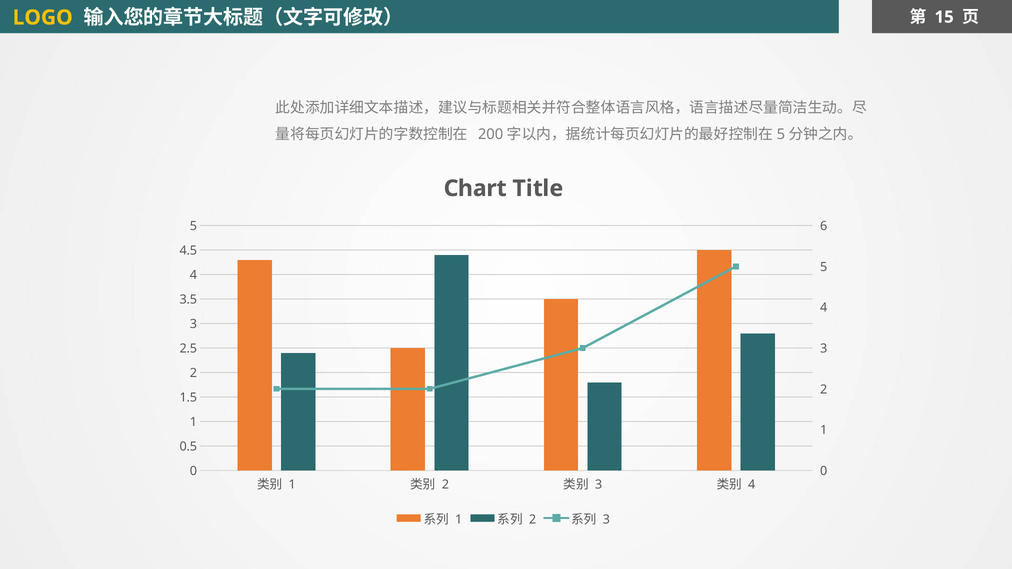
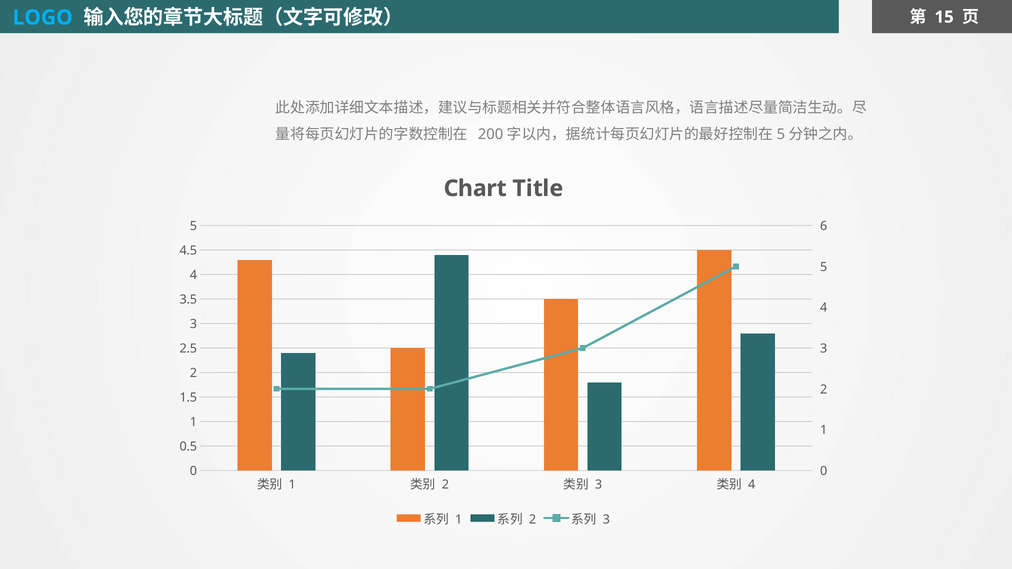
LOGO colour: yellow -> light blue (43, 18)
